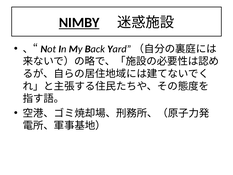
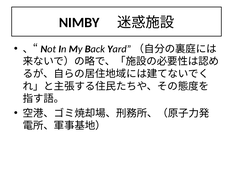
NIMBY underline: present -> none (79, 23)
